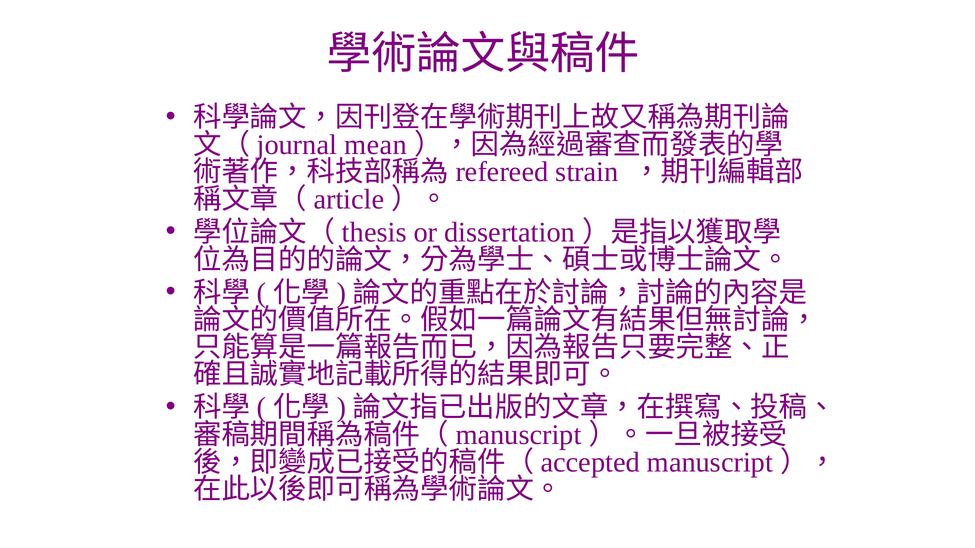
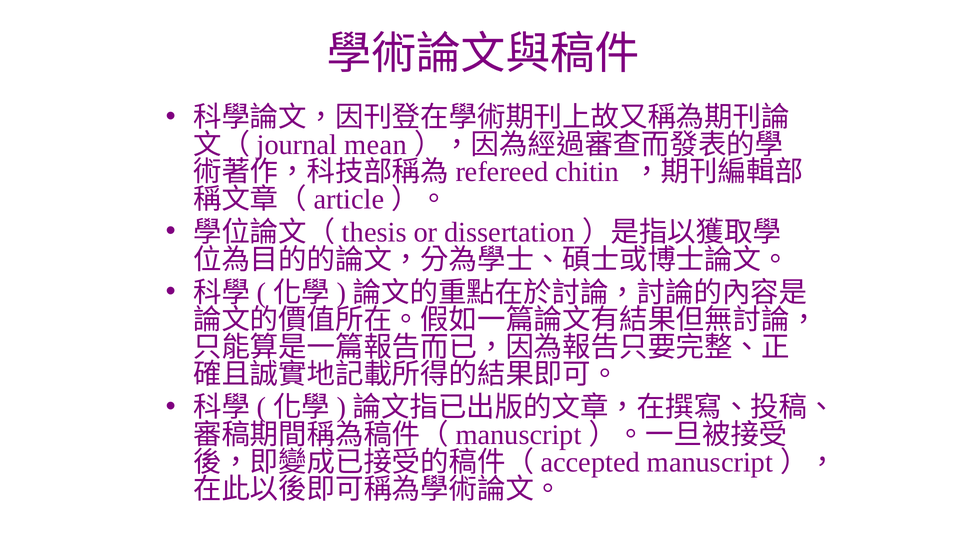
strain: strain -> chitin (587, 172)
